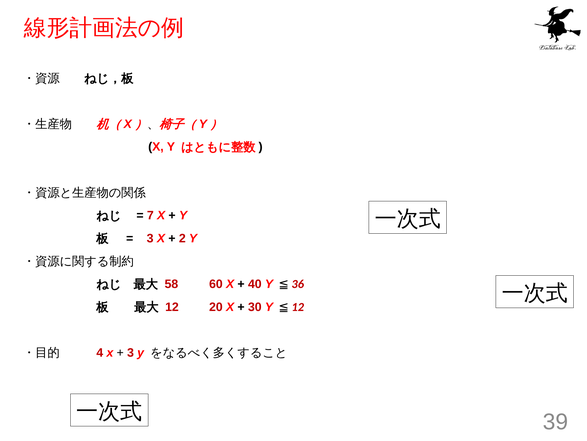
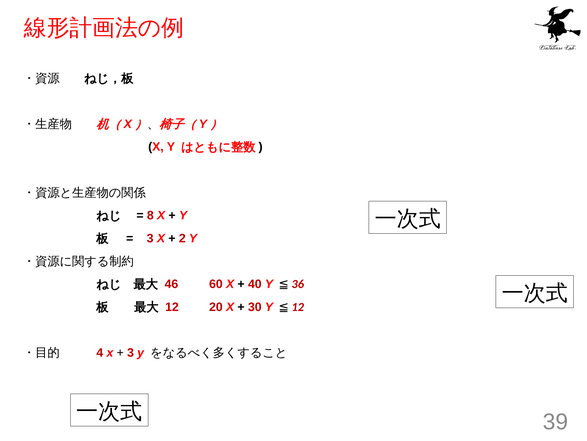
7: 7 -> 8 (150, 215)
58: 58 -> 46 (171, 284)
